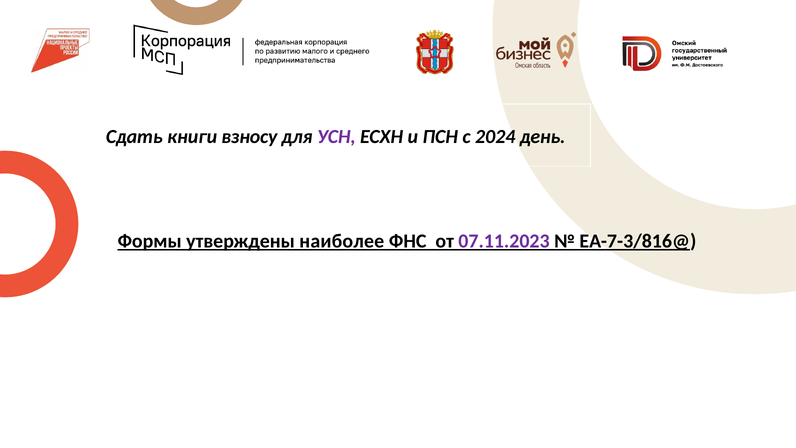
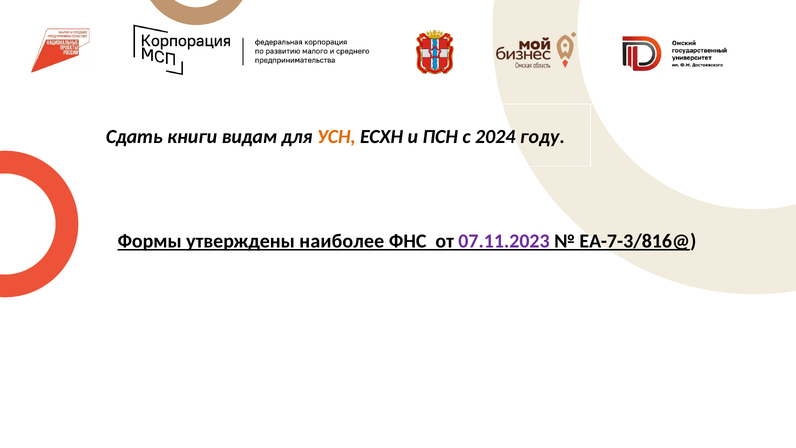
взносу: взносу -> видам (249, 137)
УСН colour: purple -> orange (336, 137)
день: день -> году (542, 137)
